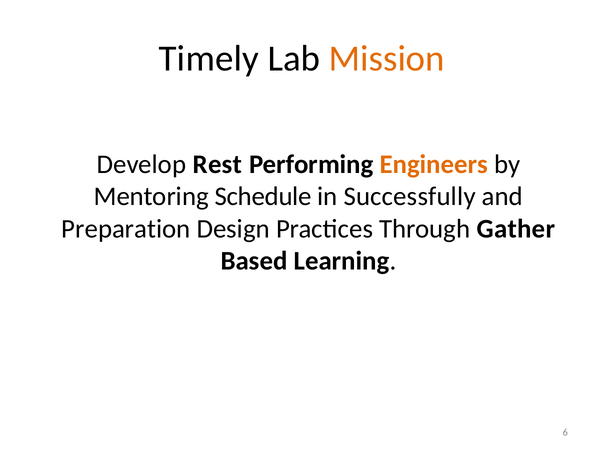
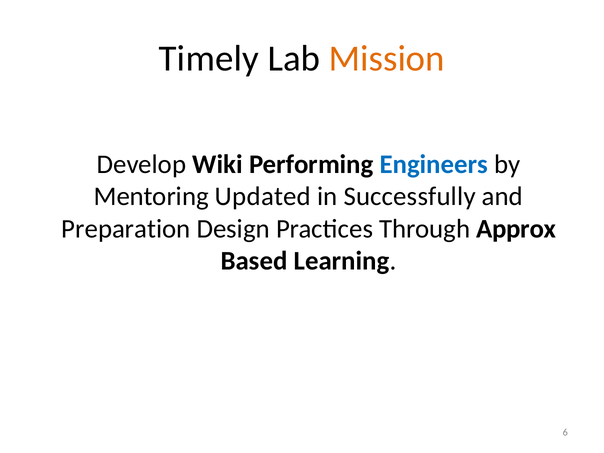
Rest: Rest -> Wiki (218, 164)
Engineers colour: orange -> blue (434, 164)
Schedule: Schedule -> Updated (263, 197)
Gather: Gather -> Approx (516, 229)
